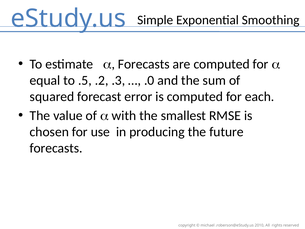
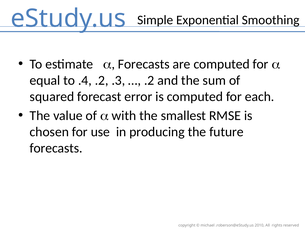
.5: .5 -> .4 (85, 80)
.0: .0 -> .2 (149, 80)
